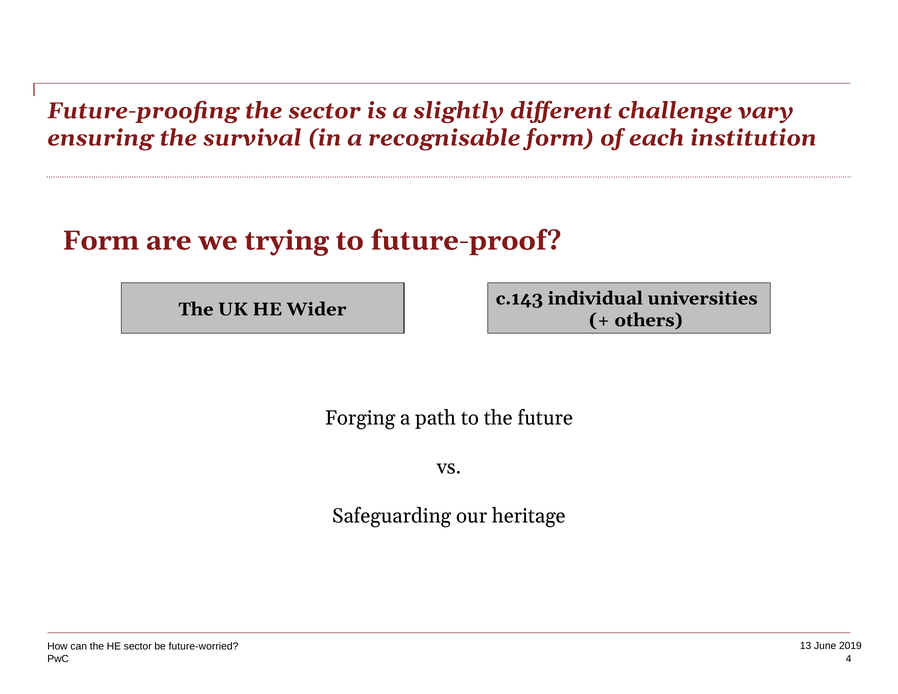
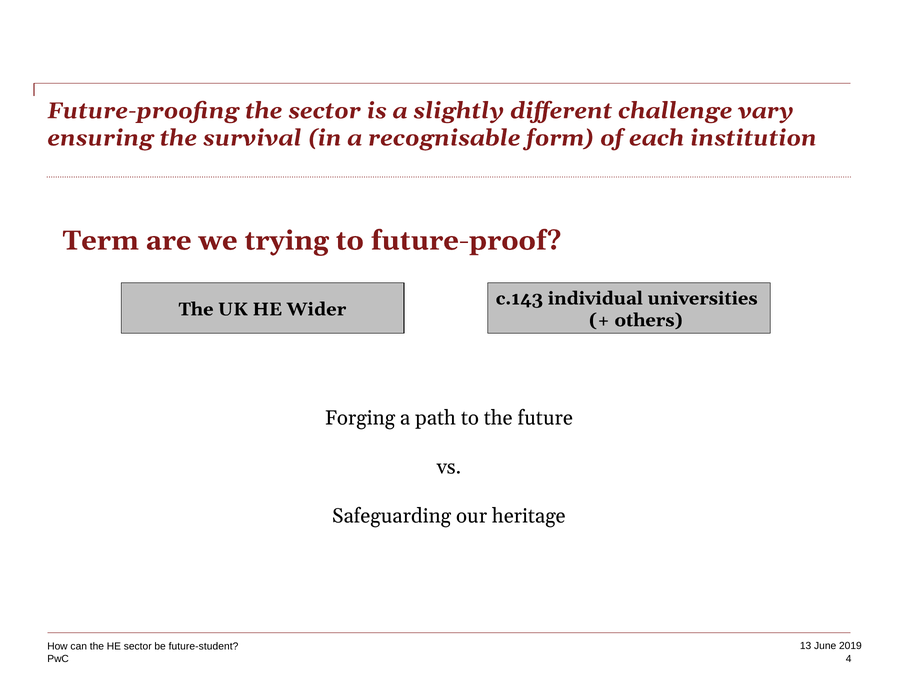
Form: Form -> Term (101, 241)
future-worried: future-worried -> future-student (204, 646)
